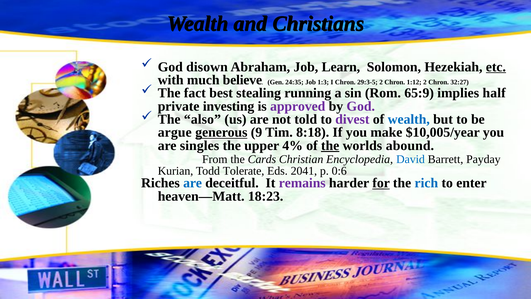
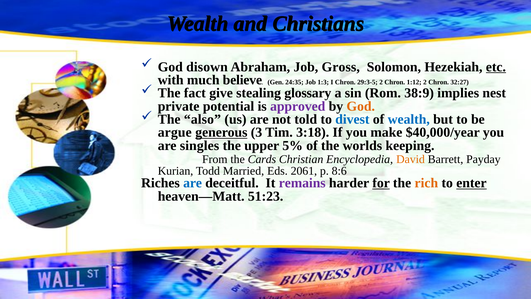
Learn: Learn -> Gross (341, 67)
best: best -> give (221, 93)
running: running -> glossary (308, 93)
65:9: 65:9 -> 38:9 (419, 93)
half: half -> nest (494, 93)
investing: investing -> potential (229, 106)
God colour: purple -> orange (361, 106)
divest colour: purple -> blue (352, 119)
9: 9 -> 3 (257, 132)
8:18: 8:18 -> 3:18 (313, 132)
$10,005/year: $10,005/year -> $40,000/year (443, 132)
4%: 4% -> 5% (293, 145)
the underline: present -> none (330, 145)
abound: abound -> keeping (410, 145)
David colour: blue -> orange (411, 159)
Tolerate: Tolerate -> Married (244, 171)
2041: 2041 -> 2061 (304, 171)
0:6: 0:6 -> 8:6 (339, 171)
rich colour: blue -> orange (426, 183)
enter underline: none -> present (471, 183)
18:23: 18:23 -> 51:23 (266, 196)
